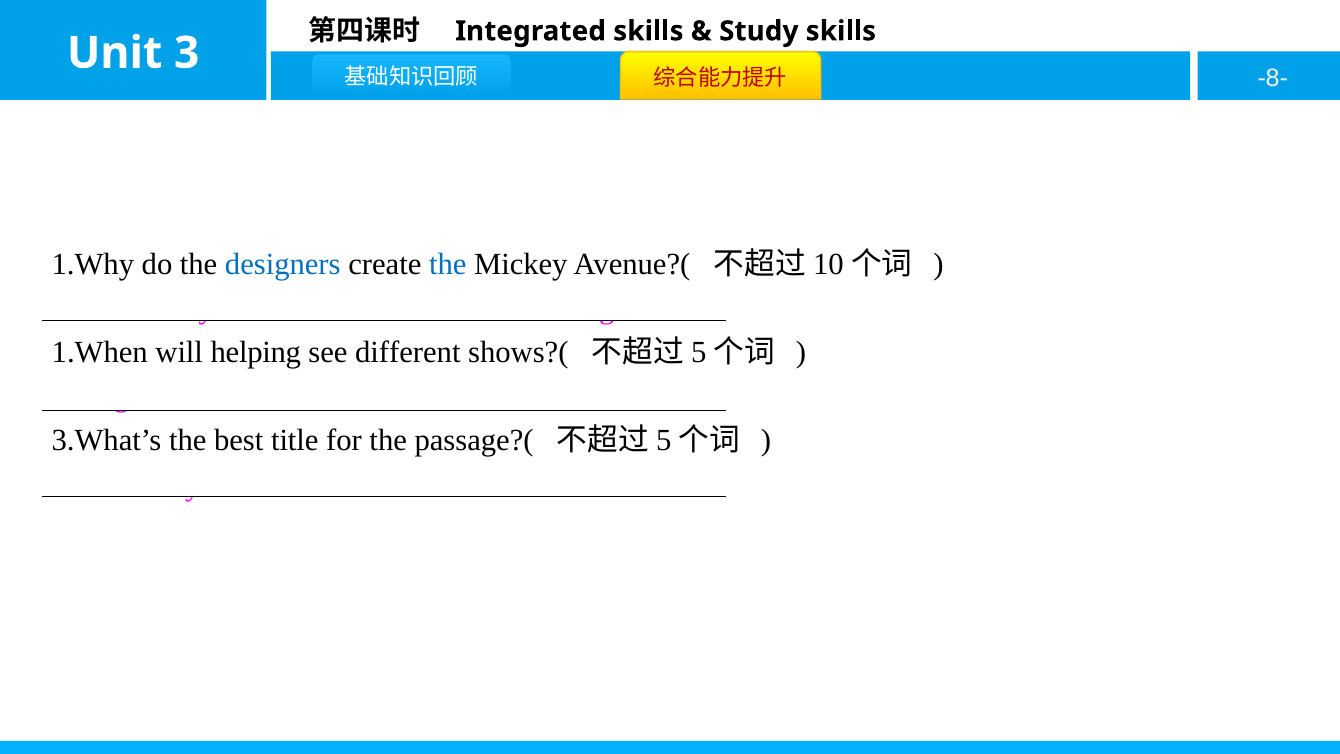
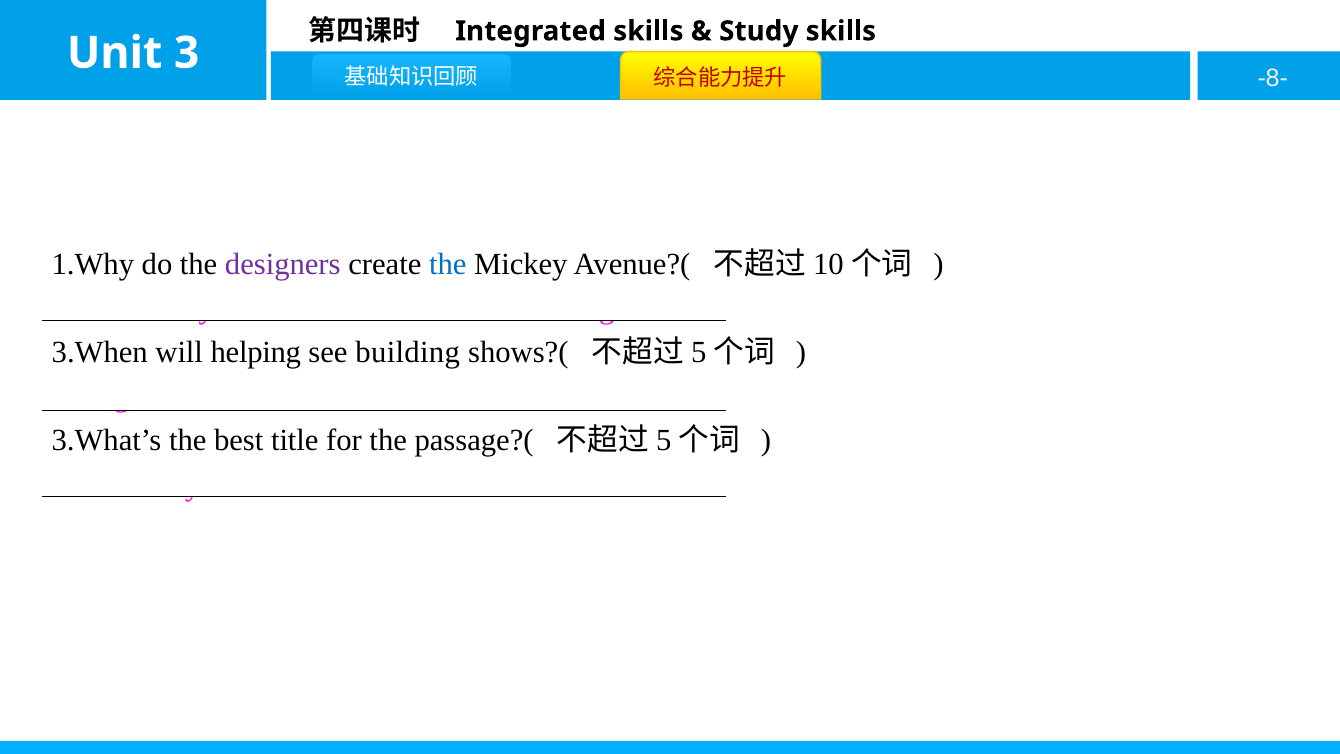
designers colour: blue -> purple (283, 264)
1.When: 1.When -> 3.When (100, 352)
different: different -> building (408, 352)
